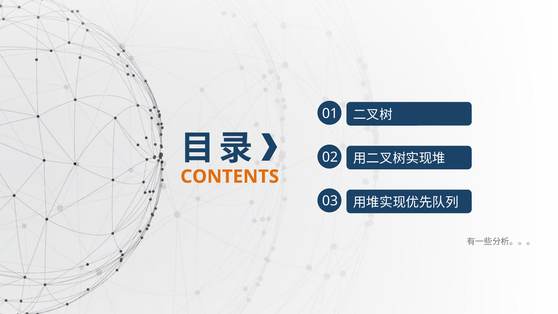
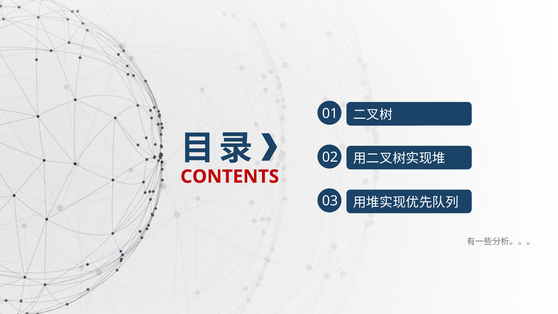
CONTENTS colour: orange -> red (230, 177)
